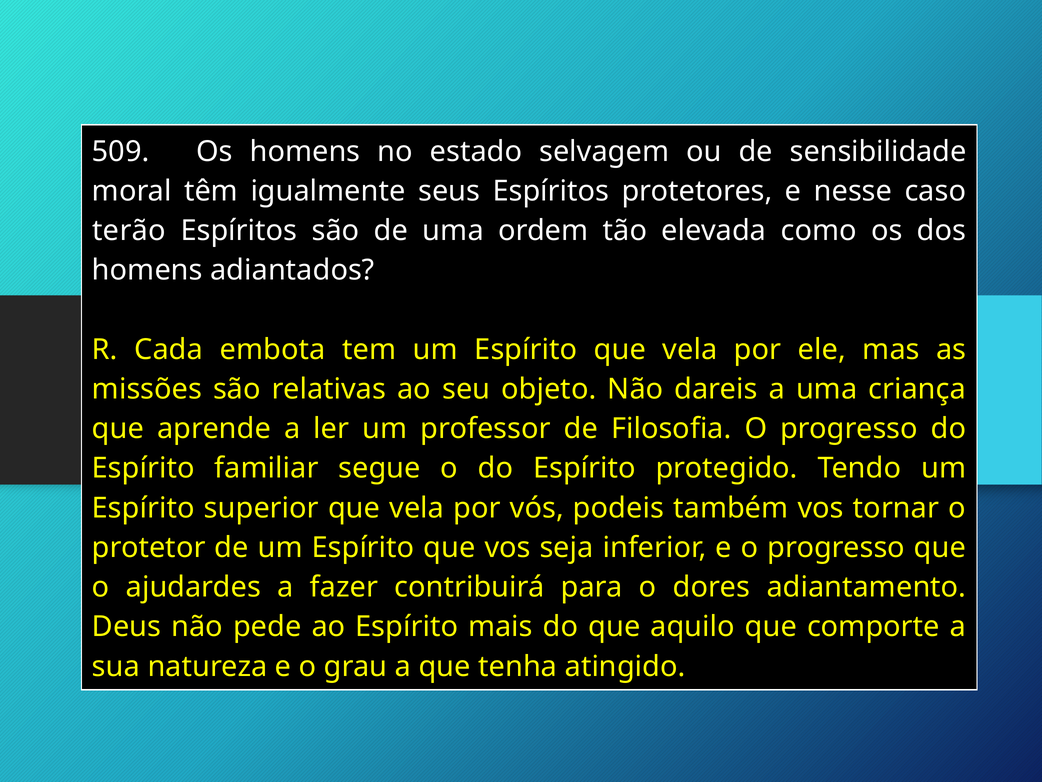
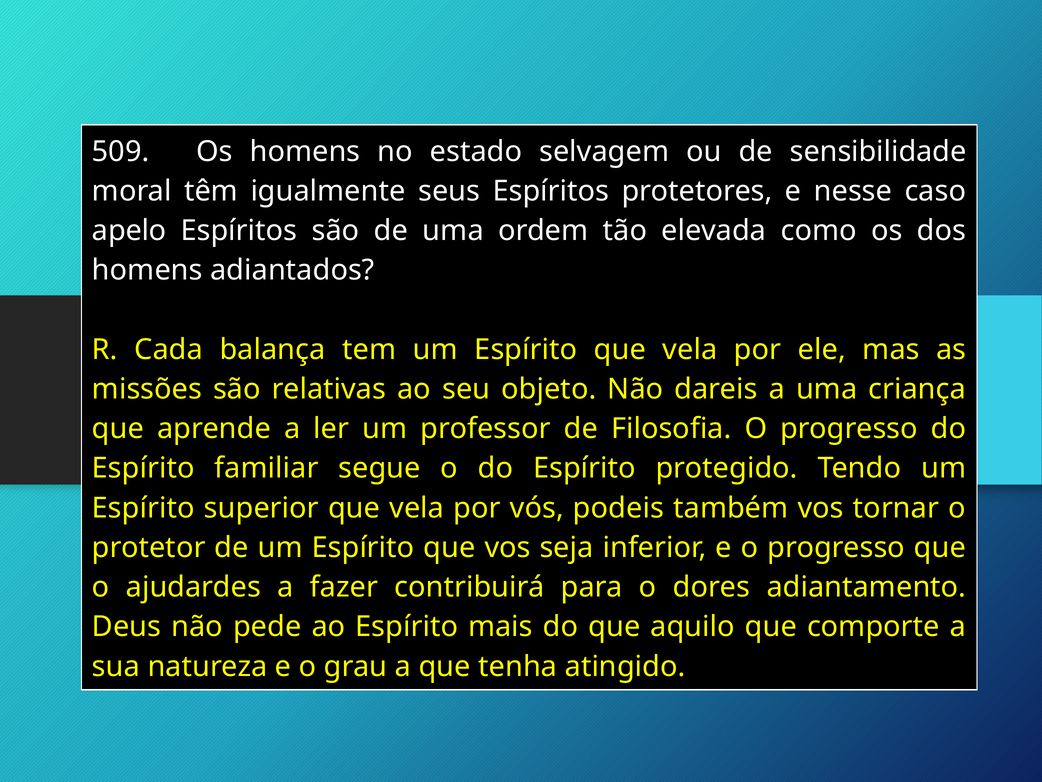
terão: terão -> apelo (129, 231)
embota: embota -> balança (273, 349)
